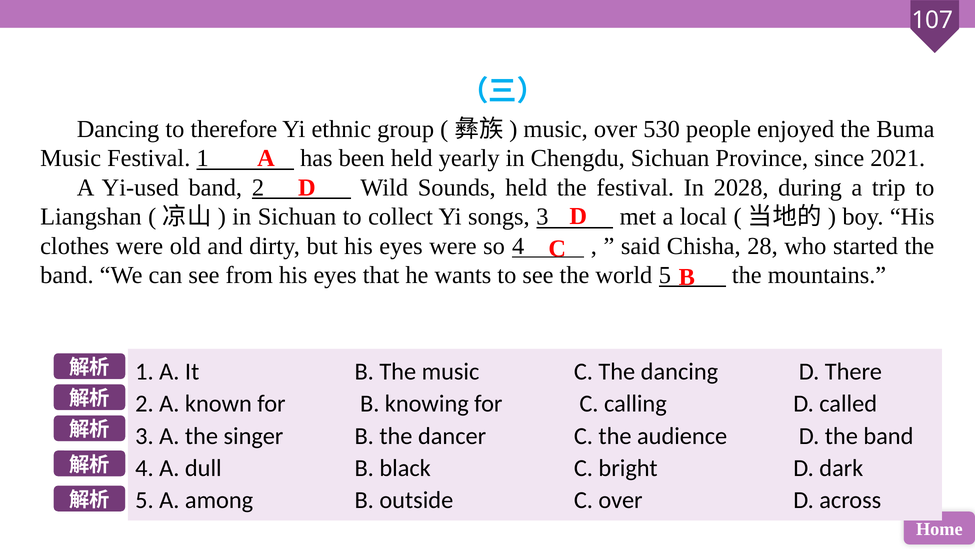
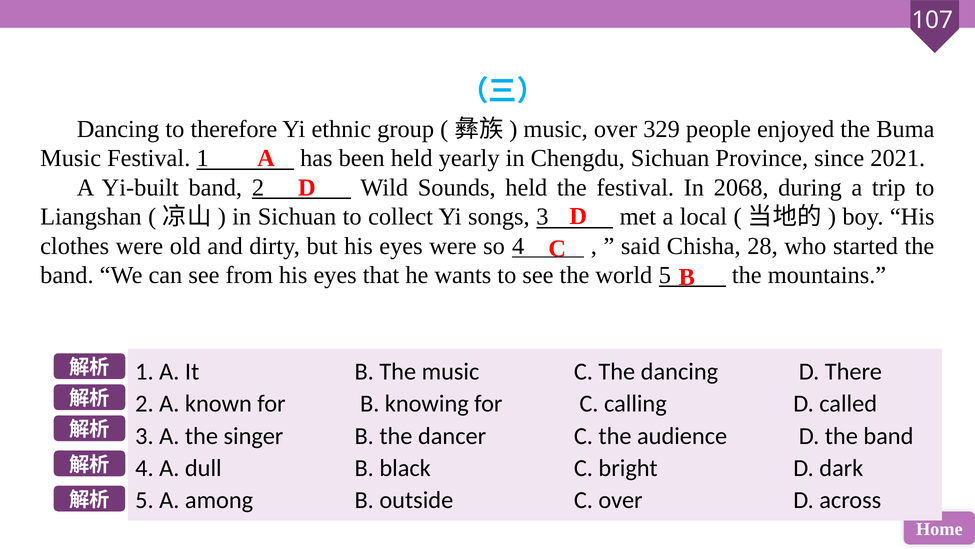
530: 530 -> 329 (662, 129)
Yi-used: Yi-used -> Yi-built (140, 187)
2028: 2028 -> 2068 (741, 187)
